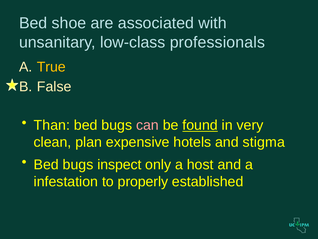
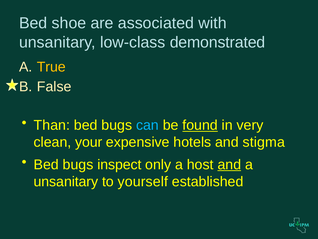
professionals: professionals -> demonstrated (218, 42)
can colour: pink -> light blue (147, 125)
plan: plan -> your (89, 142)
and underline: none -> present (229, 164)
infestation: infestation -> unsanitary (66, 181)
properly: properly -> yourself (143, 181)
